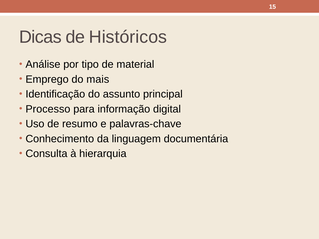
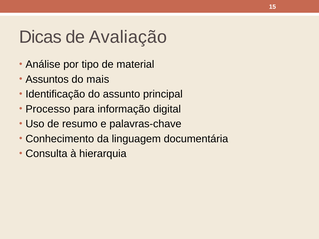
Históricos: Históricos -> Avaliação (128, 37)
Emprego: Emprego -> Assuntos (47, 79)
